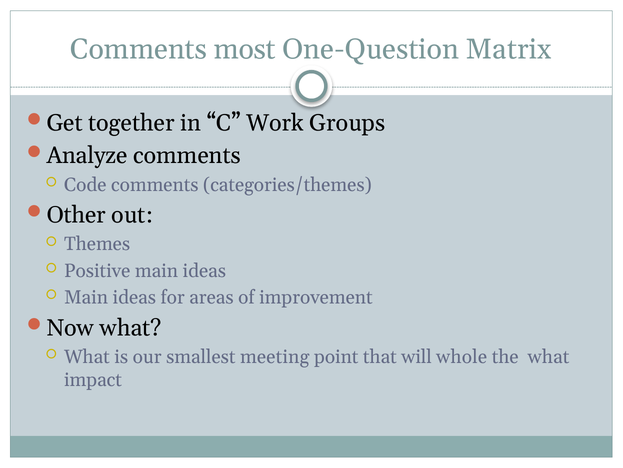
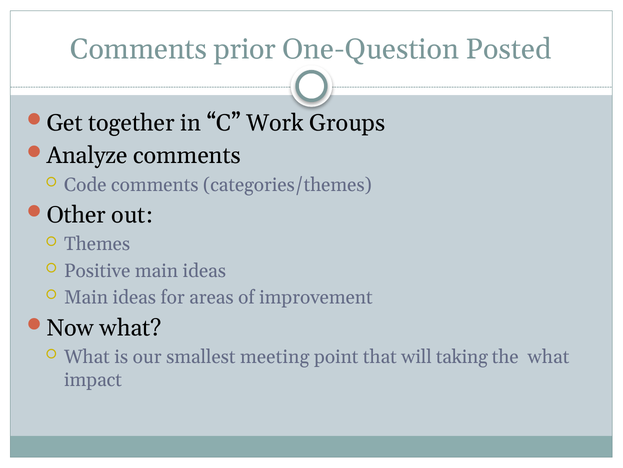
most: most -> prior (245, 49)
Matrix: Matrix -> Posted (509, 49)
whole: whole -> taking (462, 356)
